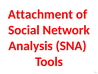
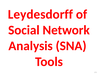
Attachment: Attachment -> Leydesdorff (40, 14)
